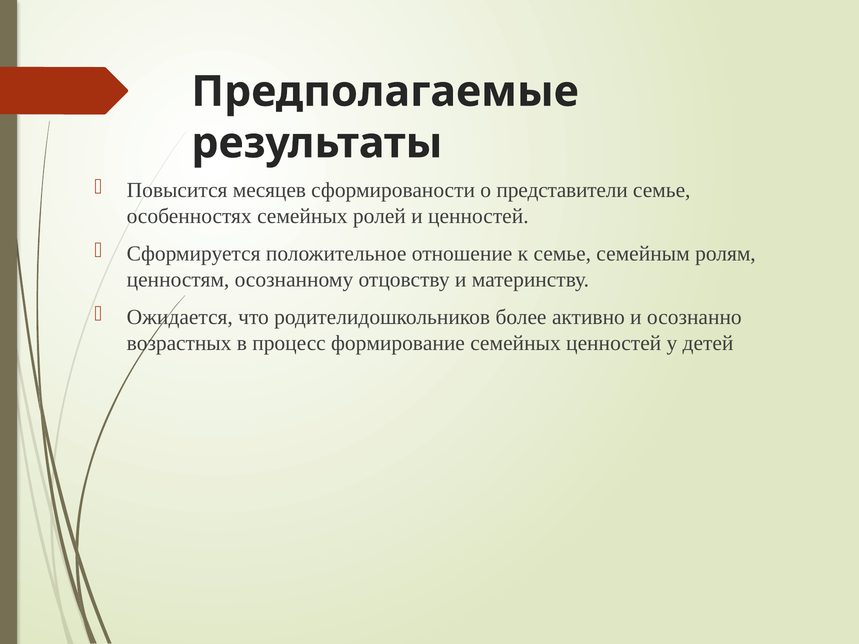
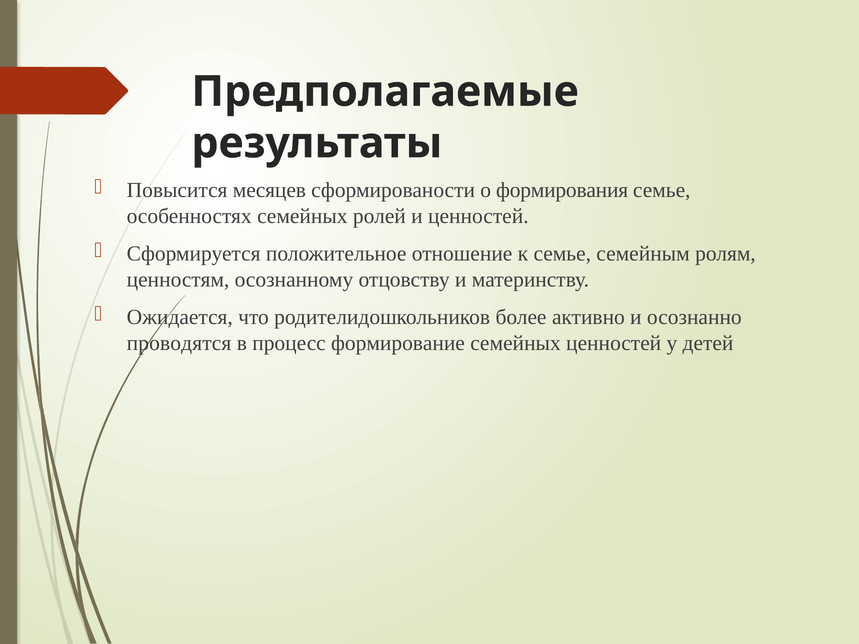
представители: представители -> формирования (562, 190)
возрастных: возрастных -> проводятся (179, 343)
